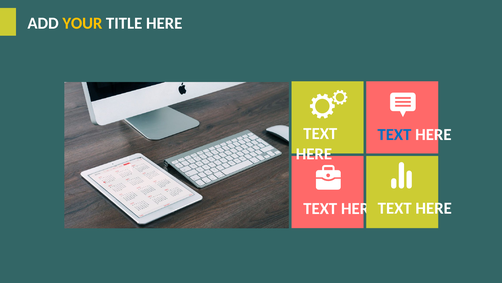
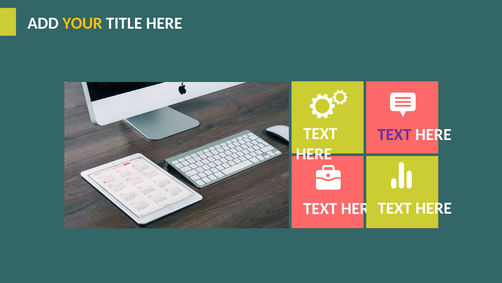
TEXT colour: blue -> purple (394, 134)
